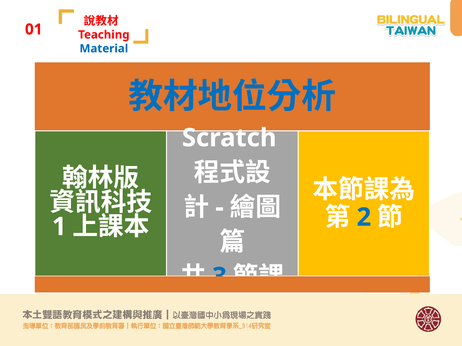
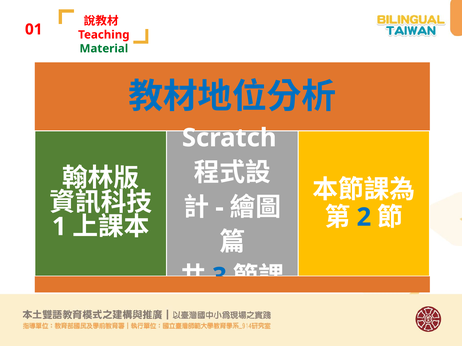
Material colour: blue -> green (104, 49)
